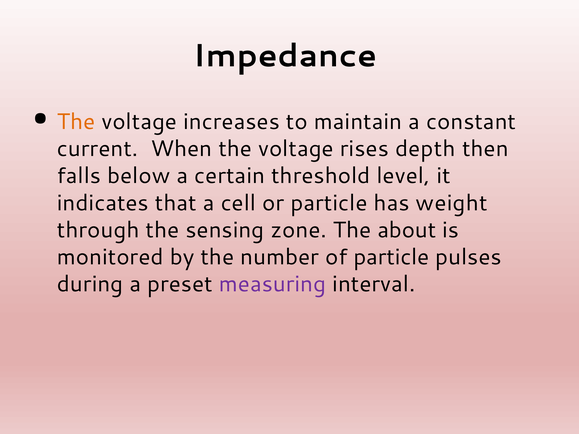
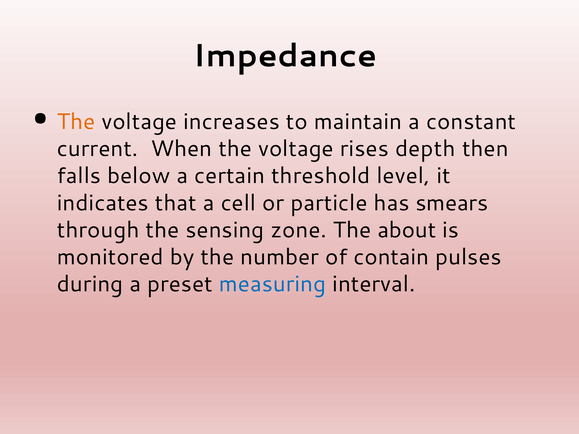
weight: weight -> smears (452, 203)
of particle: particle -> contain (391, 257)
measuring colour: purple -> blue (272, 284)
